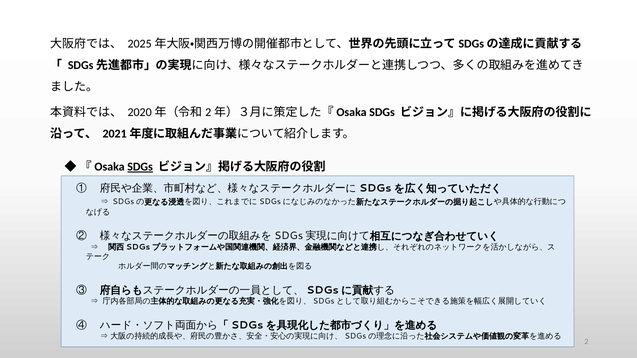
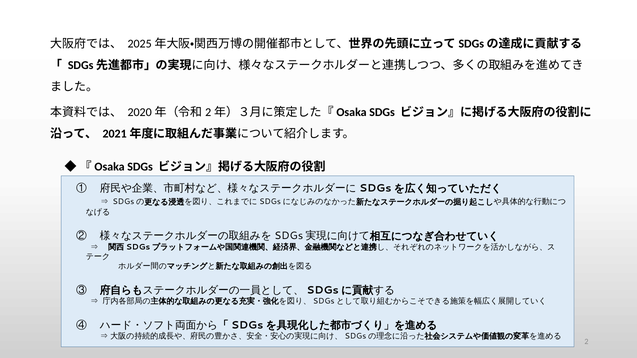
SDGs underline: present -> none (140, 167)
